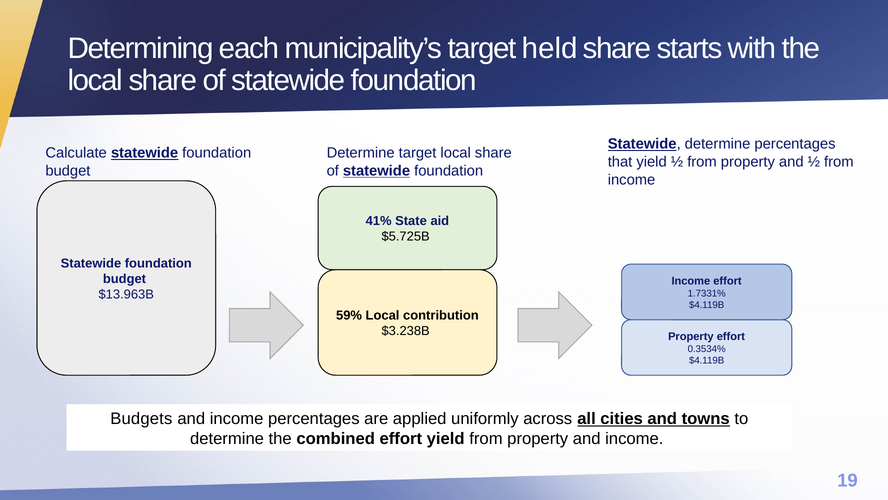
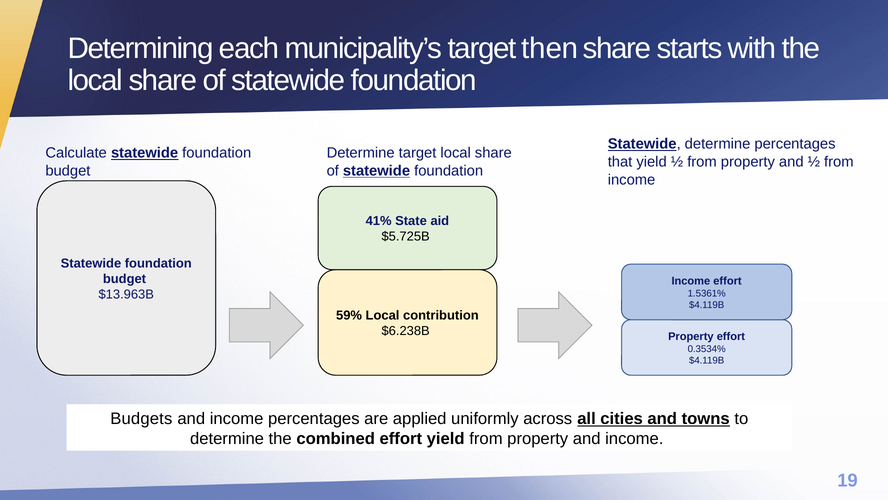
held: held -> then (550, 48)
1.7331%: 1.7331% -> 1.5361% (707, 293)
$3.238B: $3.238B -> $6.238B (406, 331)
